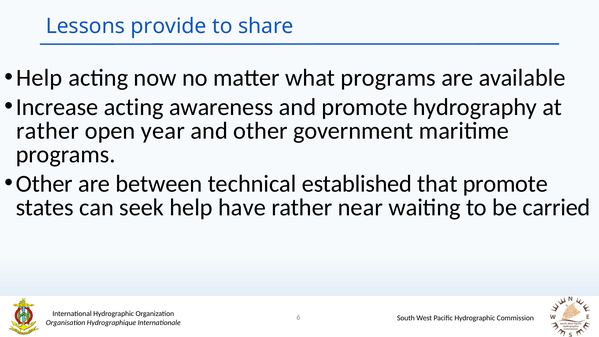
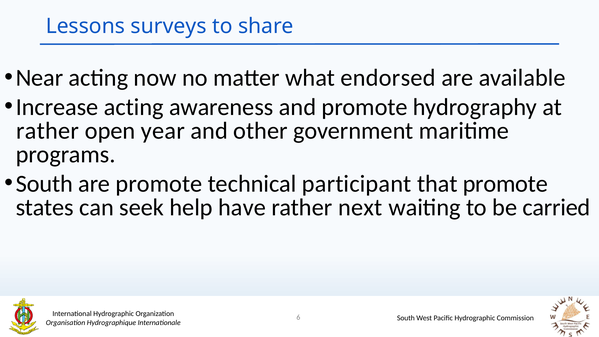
provide: provide -> surveys (169, 26)
Help: Help -> Near (39, 78)
what programs: programs -> endorsed (388, 78)
Other: Other -> South (44, 184)
are between: between -> promote (159, 184)
established: established -> participant (357, 184)
near: near -> next (360, 207)
